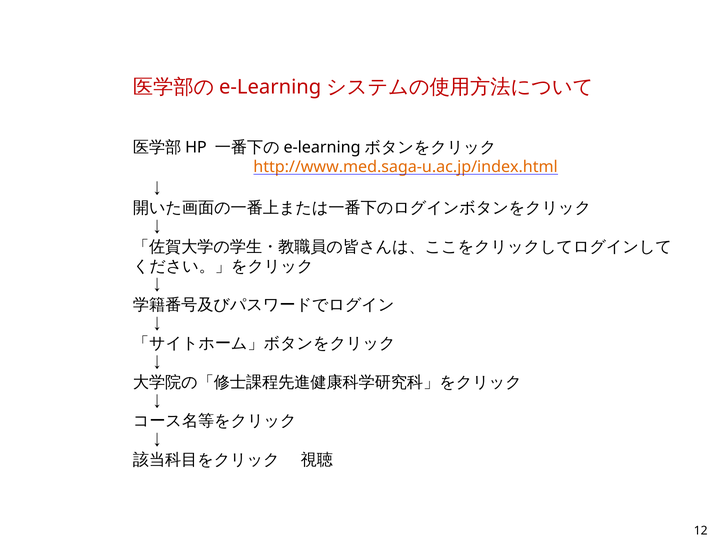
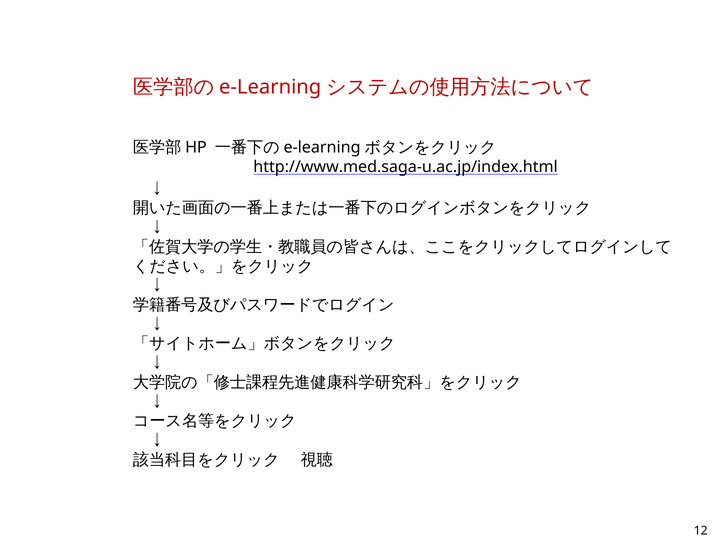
http://www.med.saga-u.ac.jp/index.html colour: orange -> black (406, 167)
